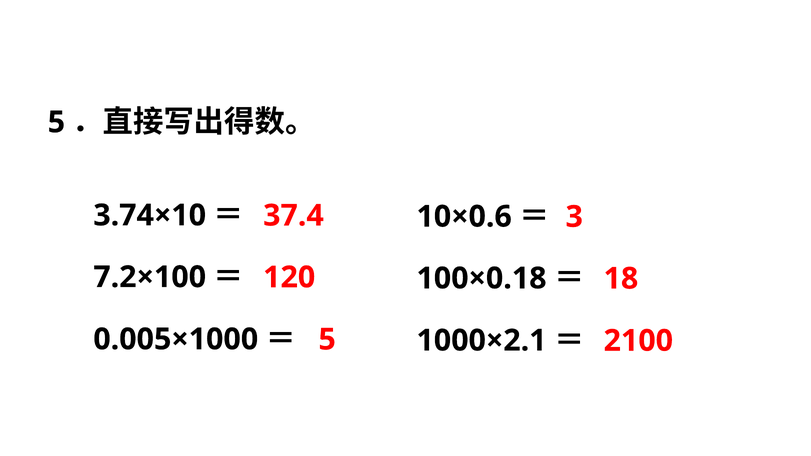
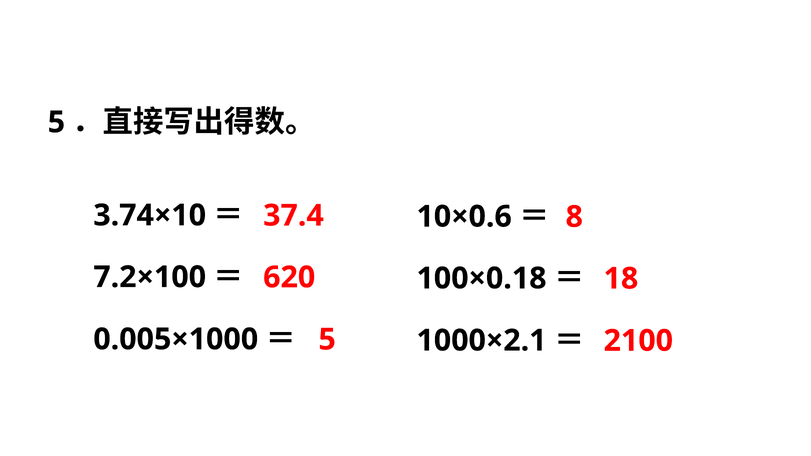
3: 3 -> 8 (574, 217)
120: 120 -> 620 (289, 277)
